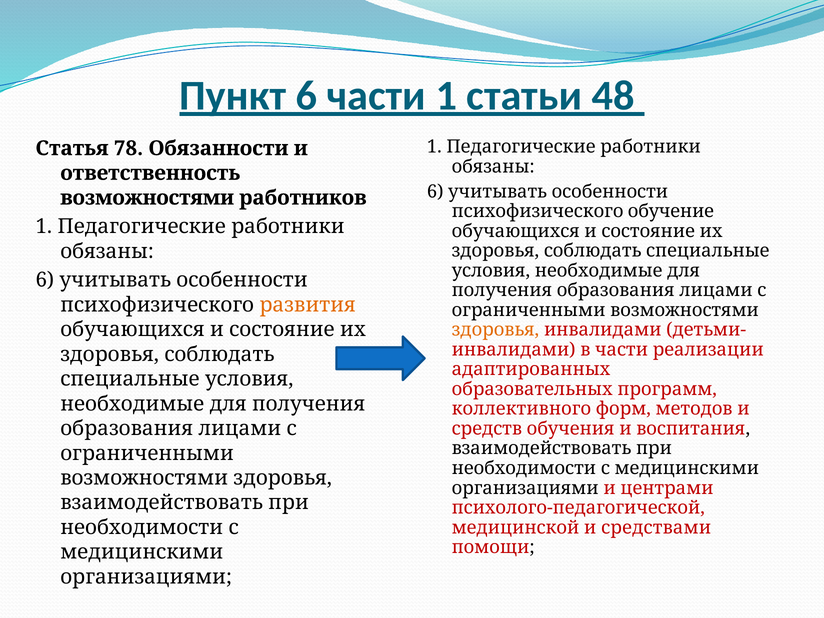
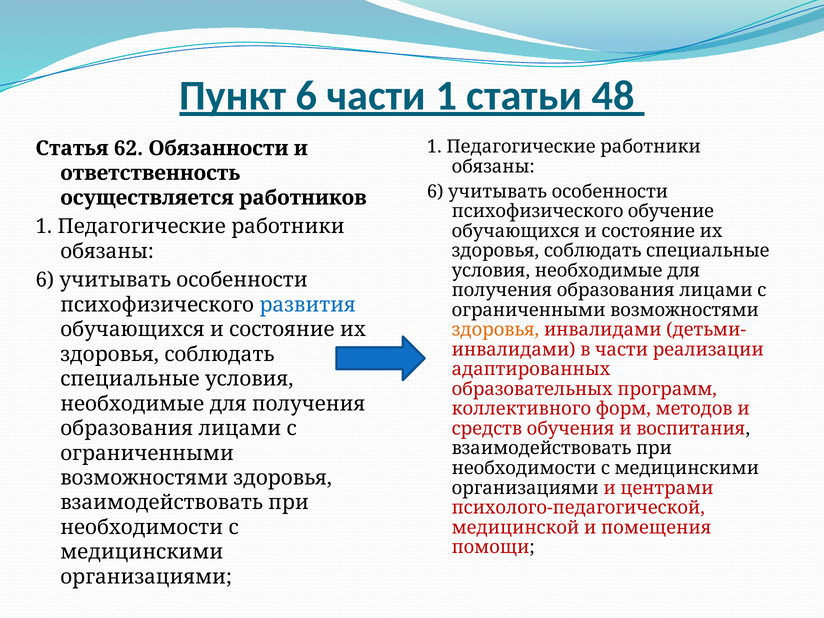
78: 78 -> 62 (128, 148)
возможностями: возможностями -> осуществляется (147, 198)
развития colour: orange -> blue (308, 305)
средствами: средствами -> помещения (656, 527)
